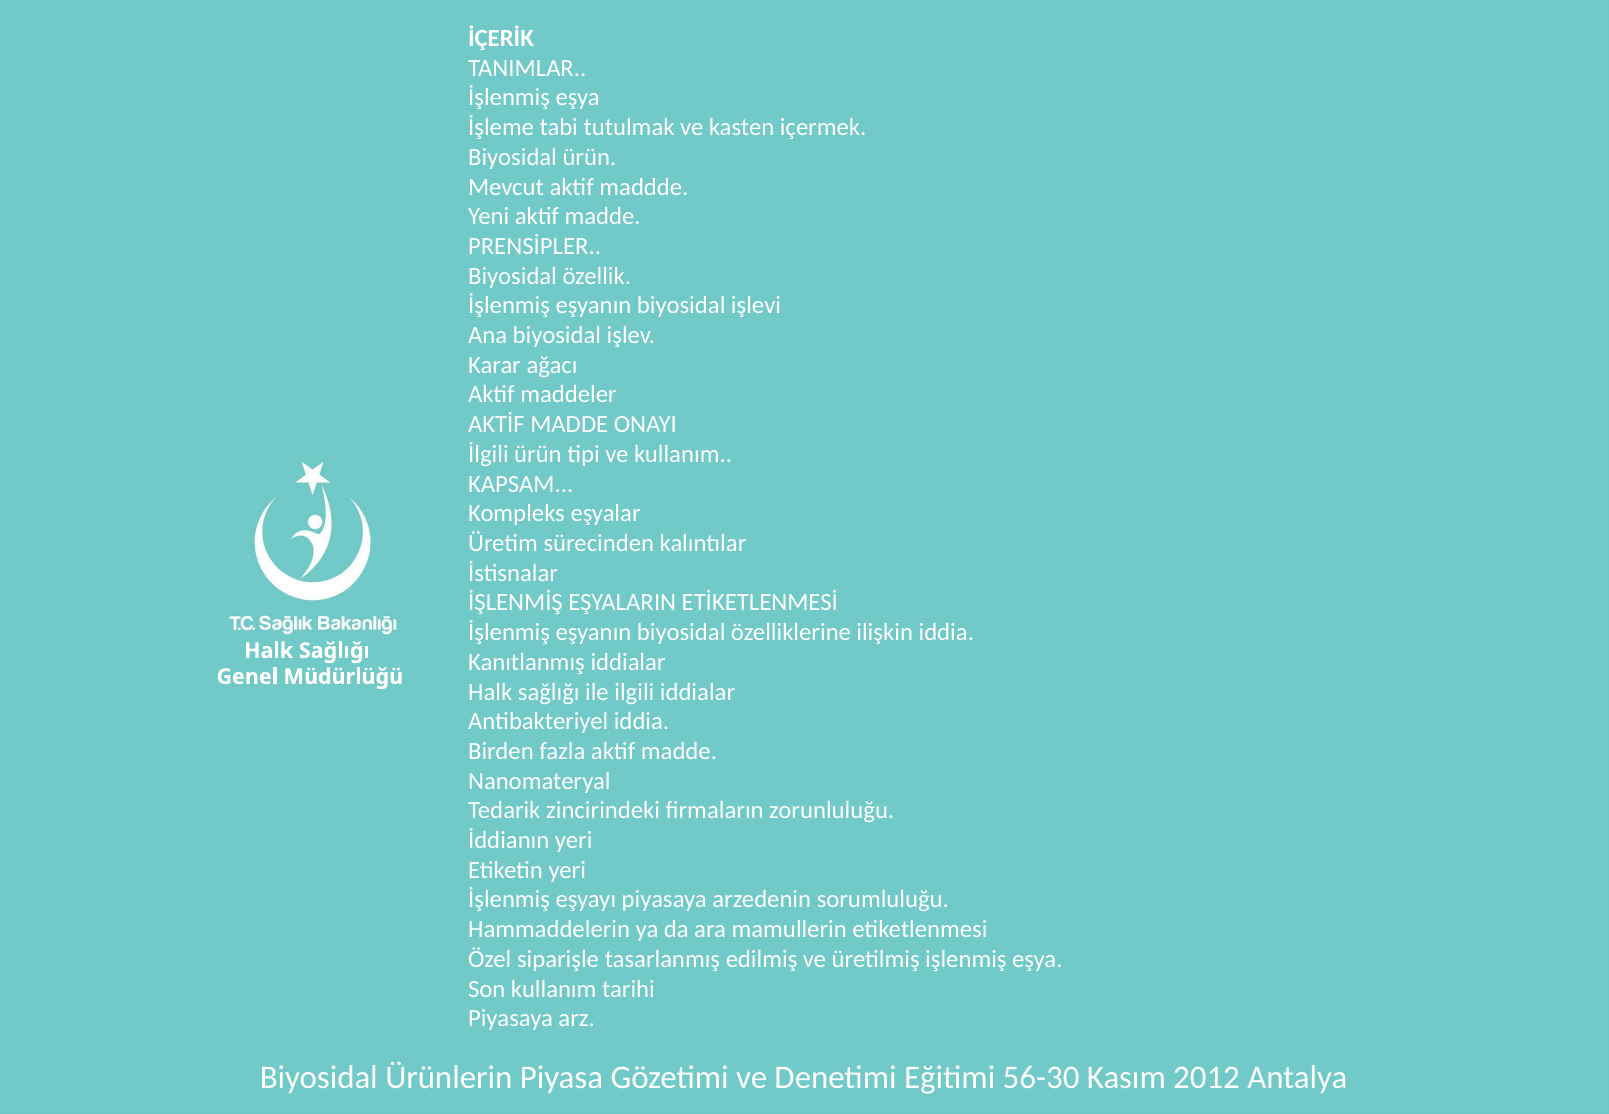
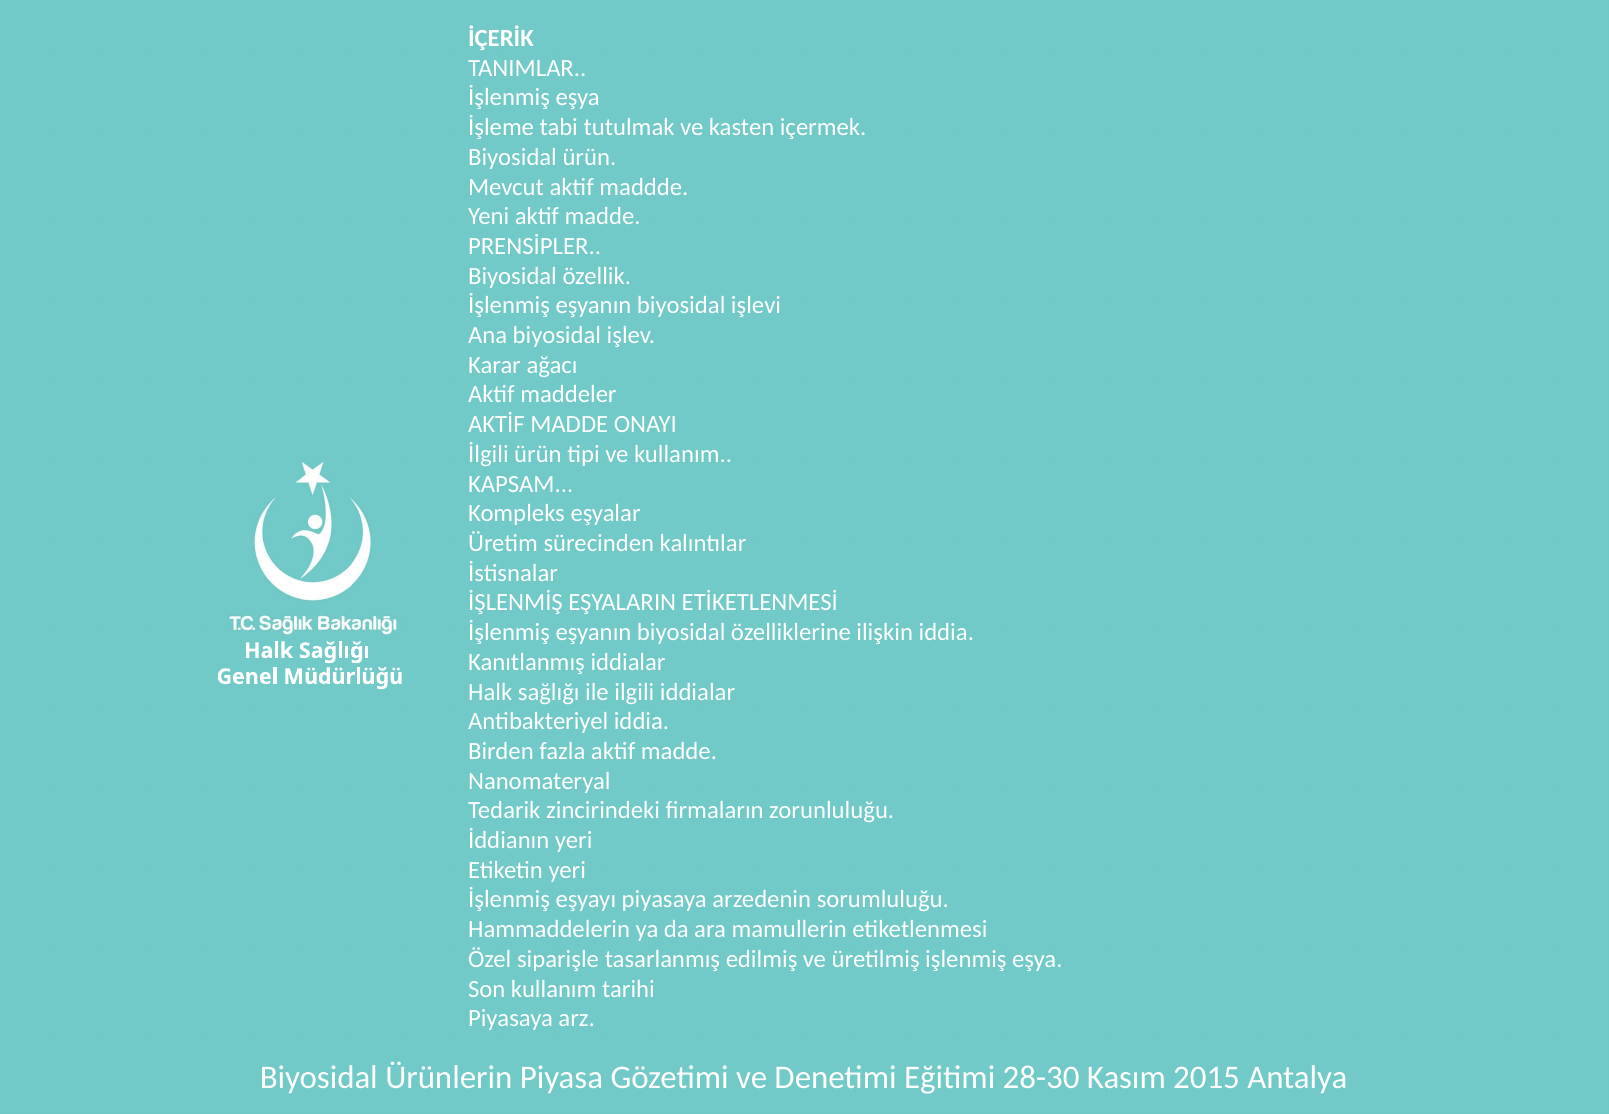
56-30: 56-30 -> 28-30 (1041, 1078)
2012: 2012 -> 2015 (1207, 1078)
